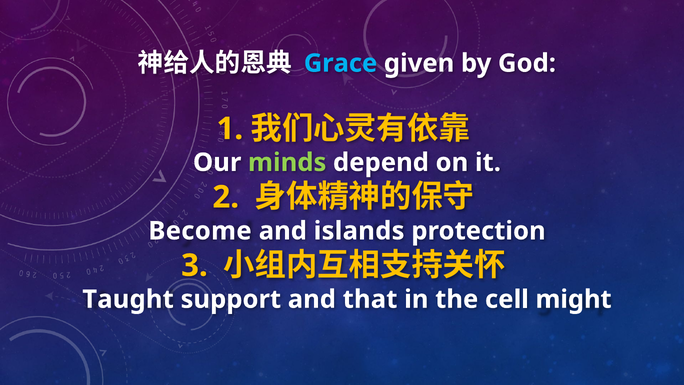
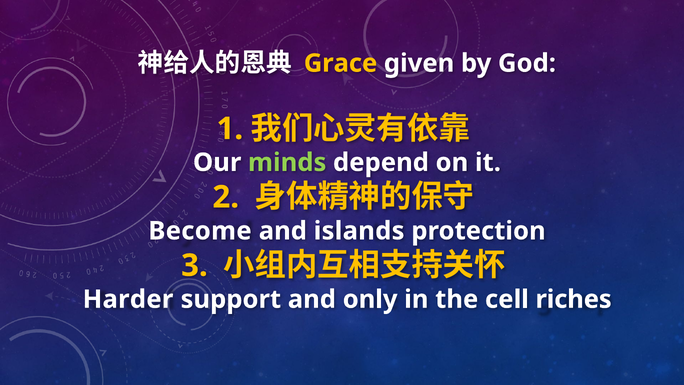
Grace colour: light blue -> yellow (341, 63)
Taught: Taught -> Harder (128, 299)
that: that -> only (370, 299)
might: might -> riches (574, 299)
